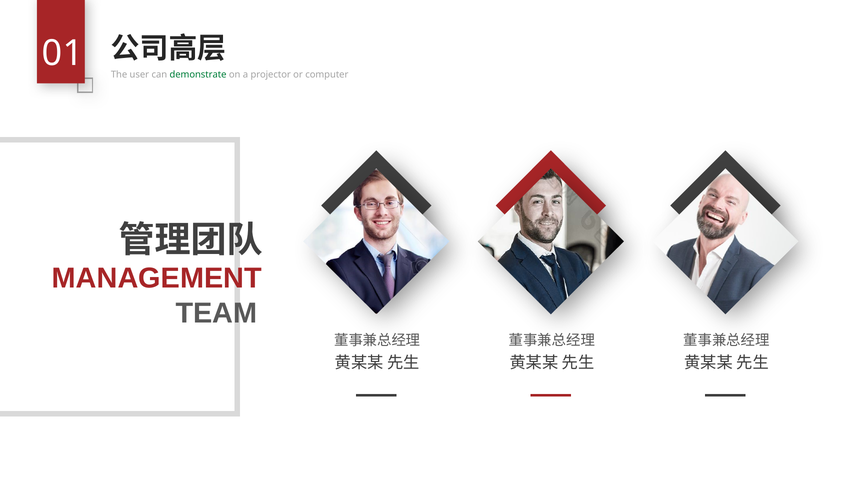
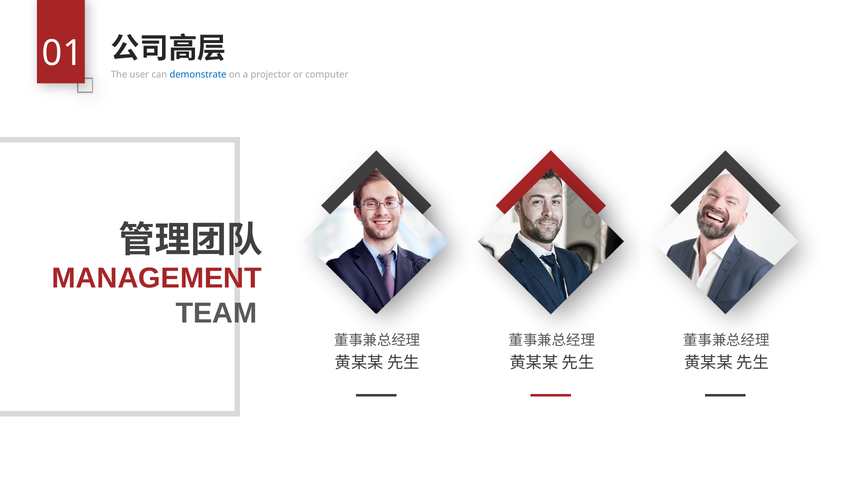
demonstrate colour: green -> blue (198, 75)
